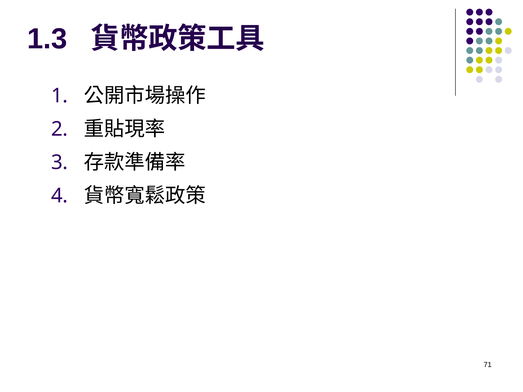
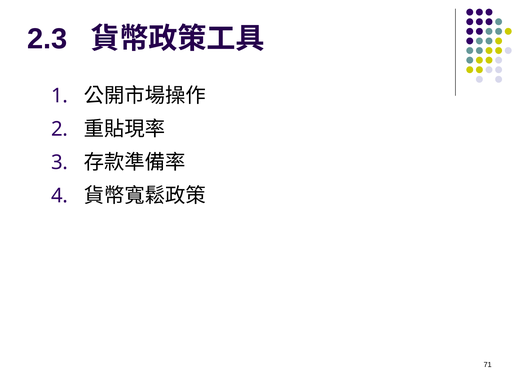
1.3: 1.3 -> 2.3 (47, 39)
